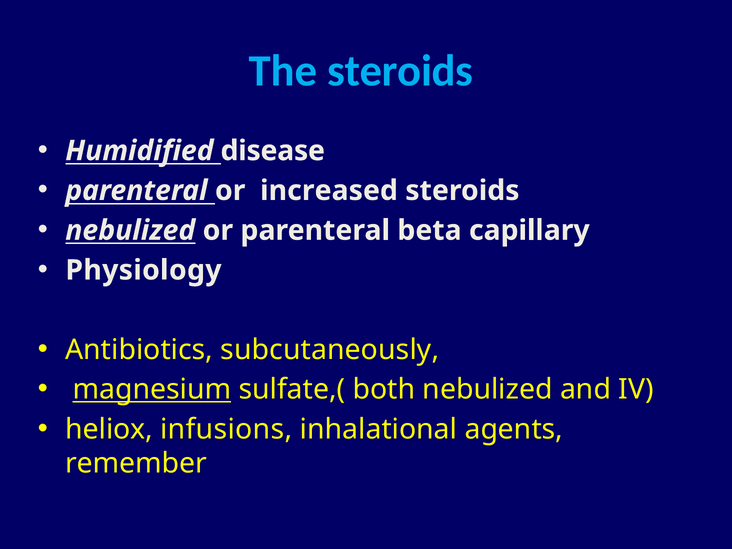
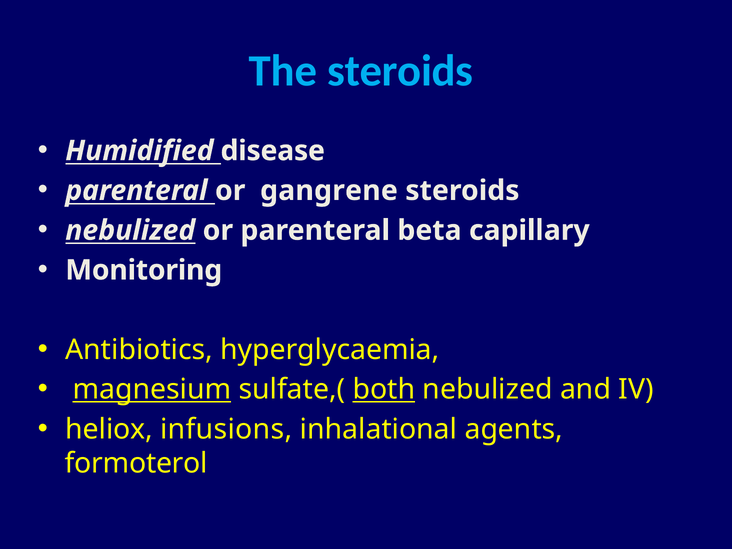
increased: increased -> gangrene (329, 191)
Physiology: Physiology -> Monitoring (144, 270)
subcutaneously: subcutaneously -> hyperglycaemia (330, 350)
both underline: none -> present (384, 390)
remember: remember -> formoterol (136, 463)
